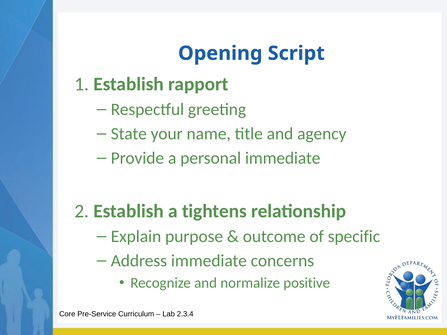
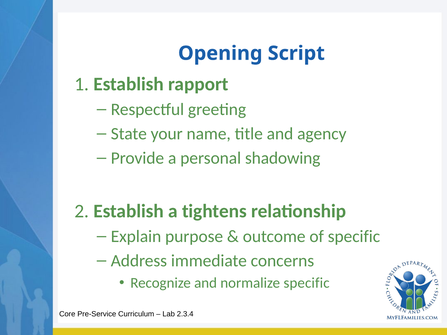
personal immediate: immediate -> shadowing (283, 158)
normalize positive: positive -> specific (307, 283)
